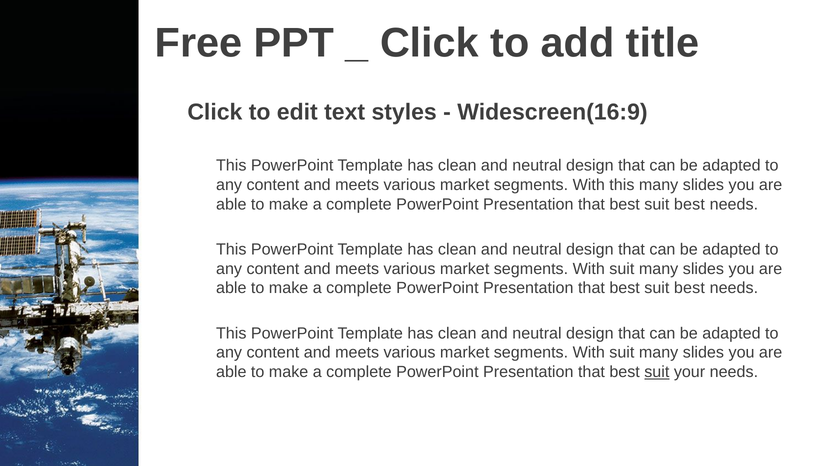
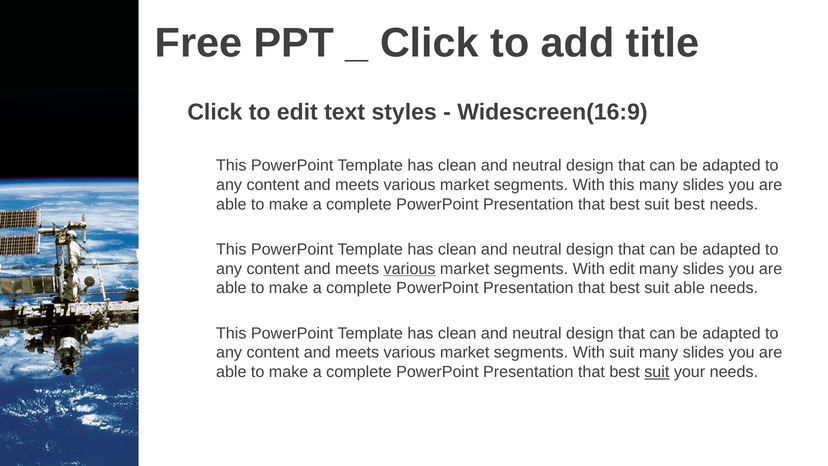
various underline: none -> present (410, 269)
suit: suit -> edit (622, 269)
best: best -> able (689, 288)
